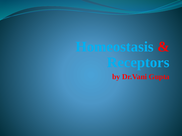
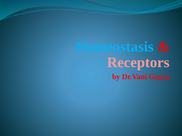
Receptors colour: light blue -> pink (138, 63)
